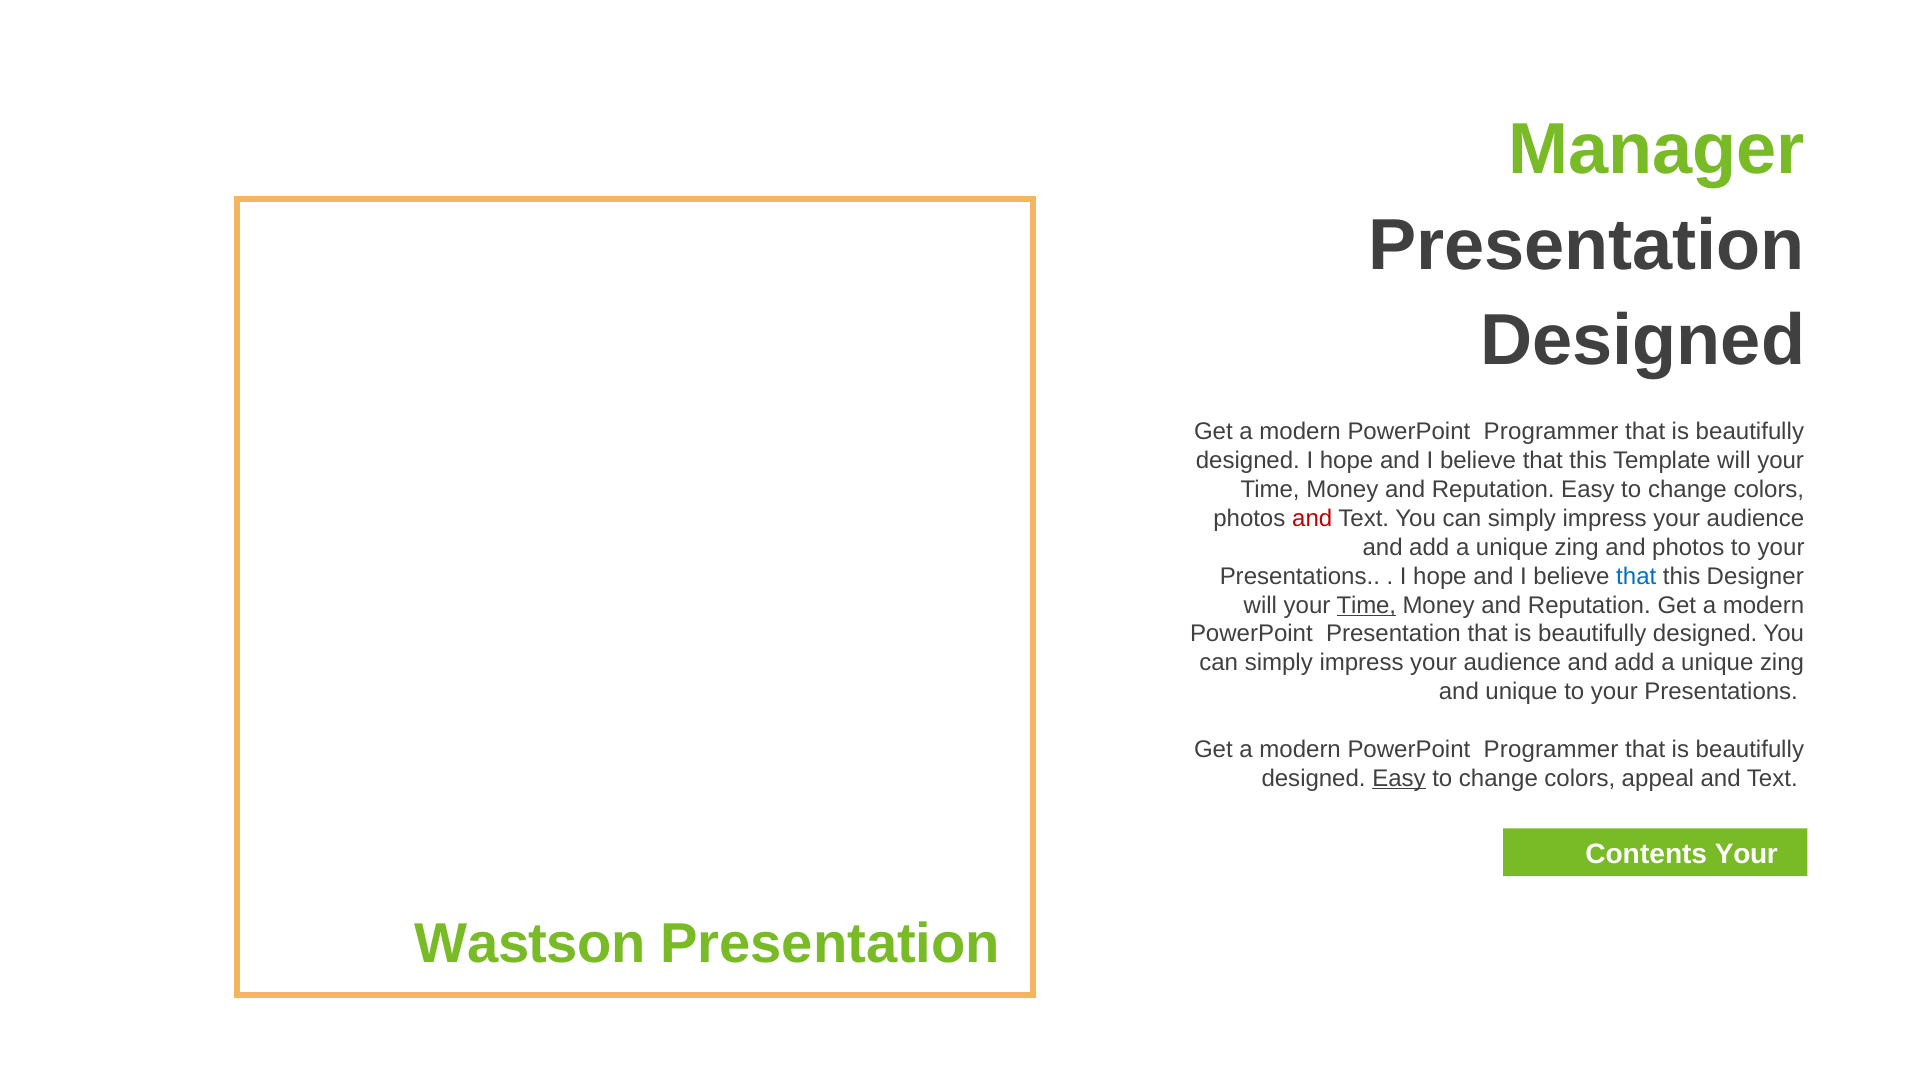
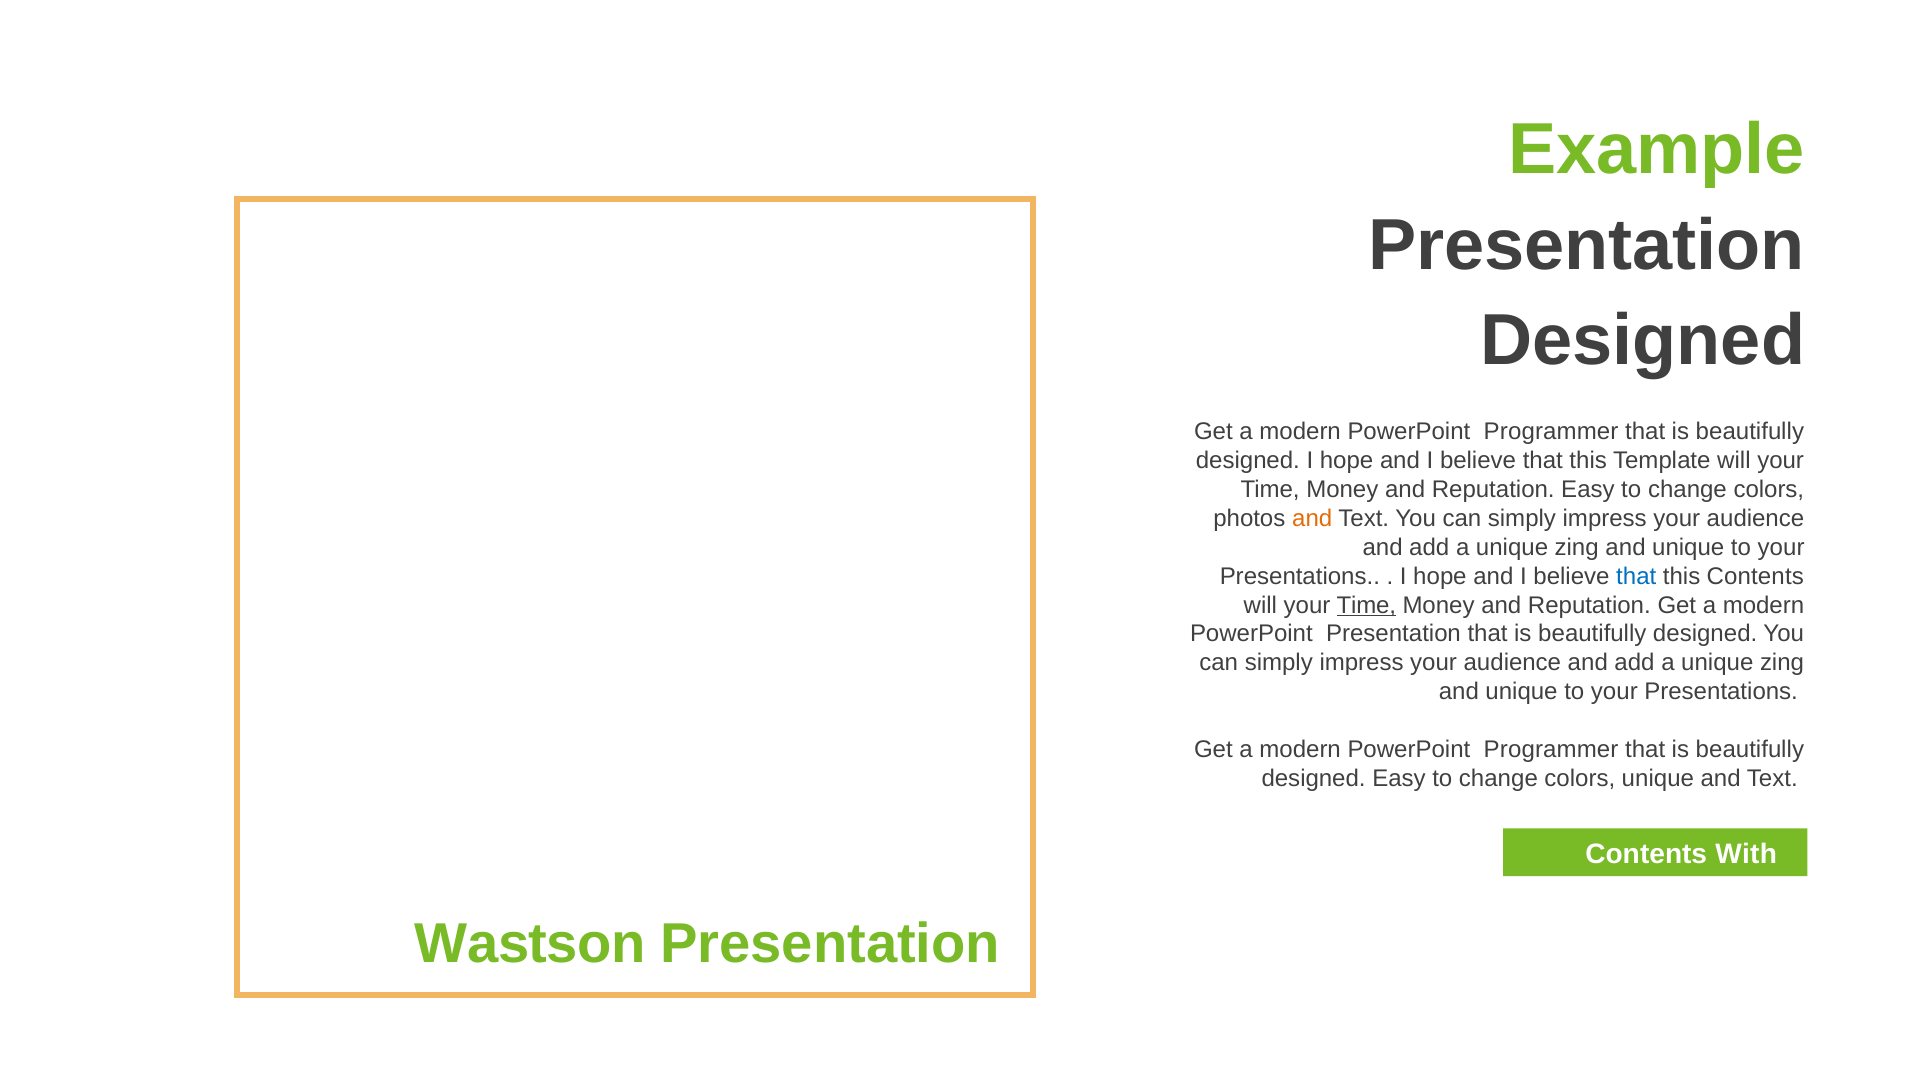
Manager: Manager -> Example (1657, 150)
and colour: red -> orange (1312, 518)
photos: photos -> unique (1688, 547)
this Designer: Designer -> Contents (1755, 576)
Easy underline: present -> none (1399, 778)
colors appeal: appeal -> unique (1658, 778)
Contents Your: Your -> With (1746, 854)
